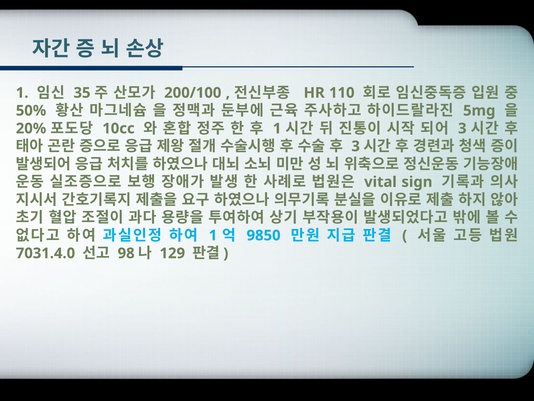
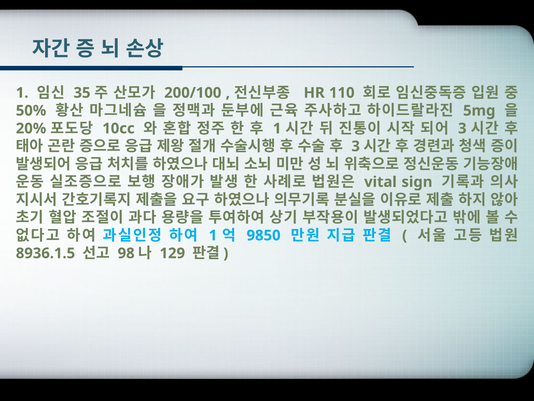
7031.4.0: 7031.4.0 -> 8936.1.5 (45, 253)
